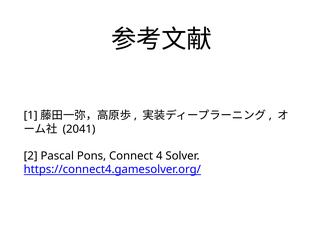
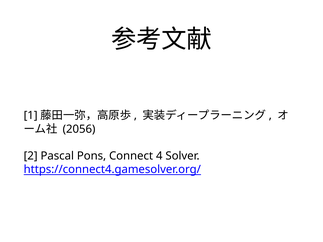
2041: 2041 -> 2056 (79, 129)
